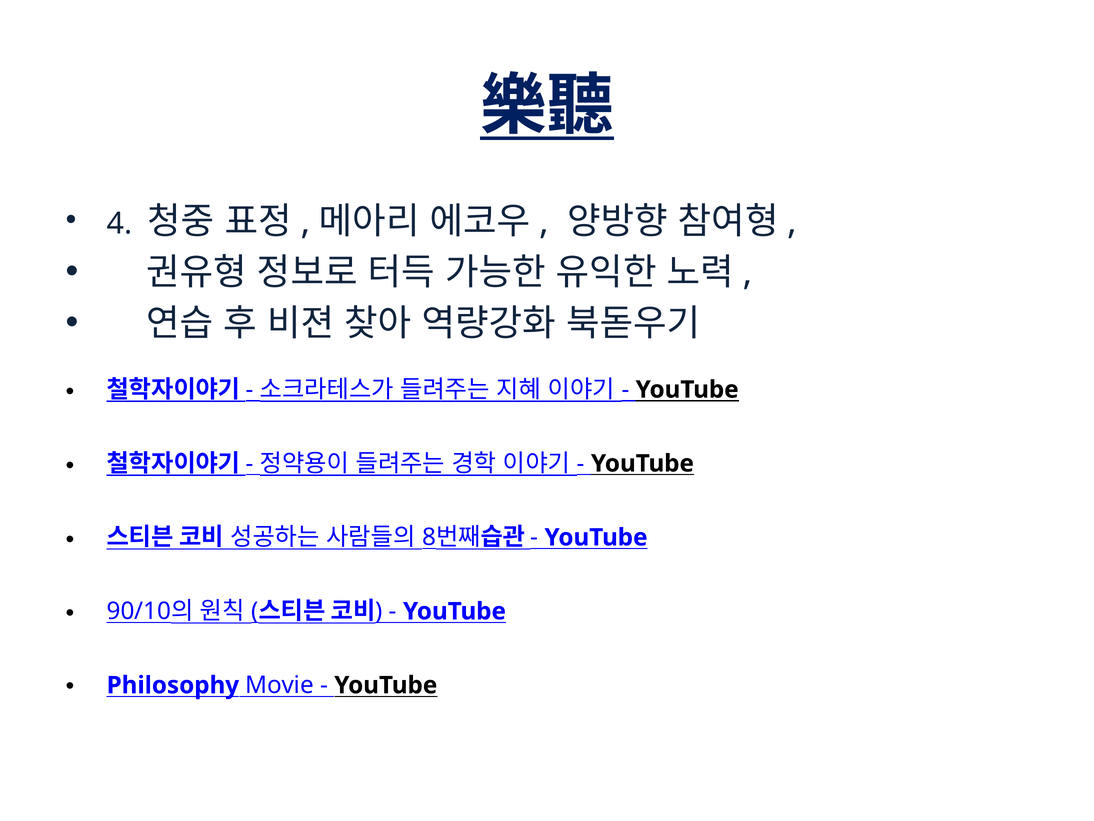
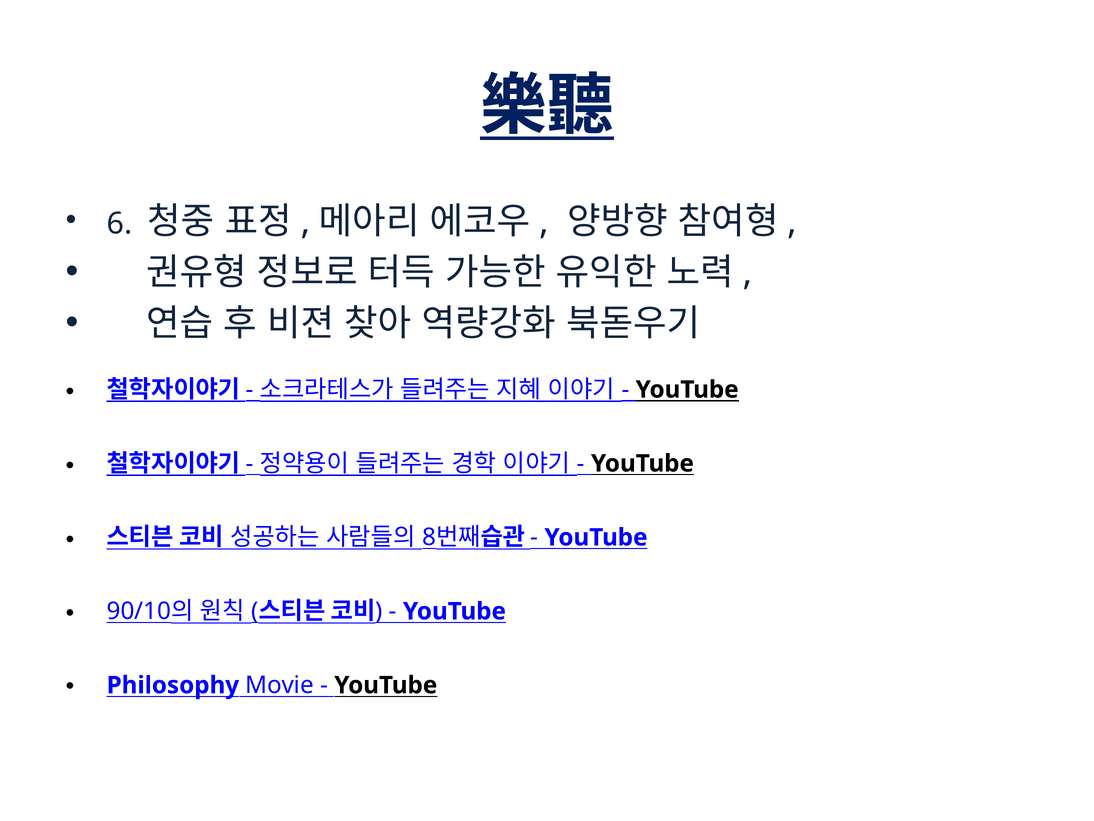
4: 4 -> 6 (119, 223)
